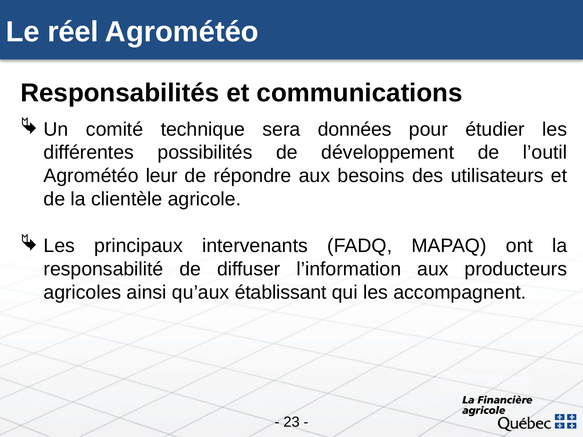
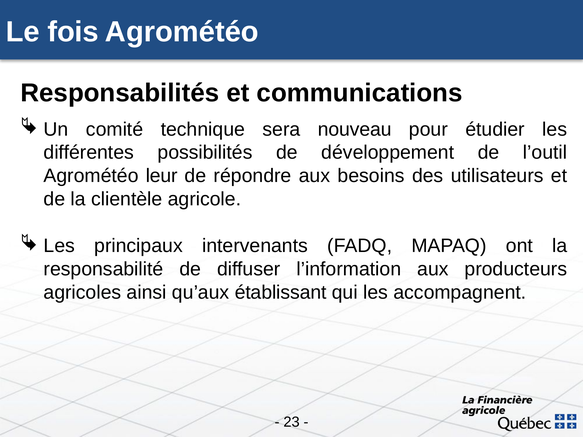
réel: réel -> fois (73, 32)
données: données -> nouveau (355, 129)
